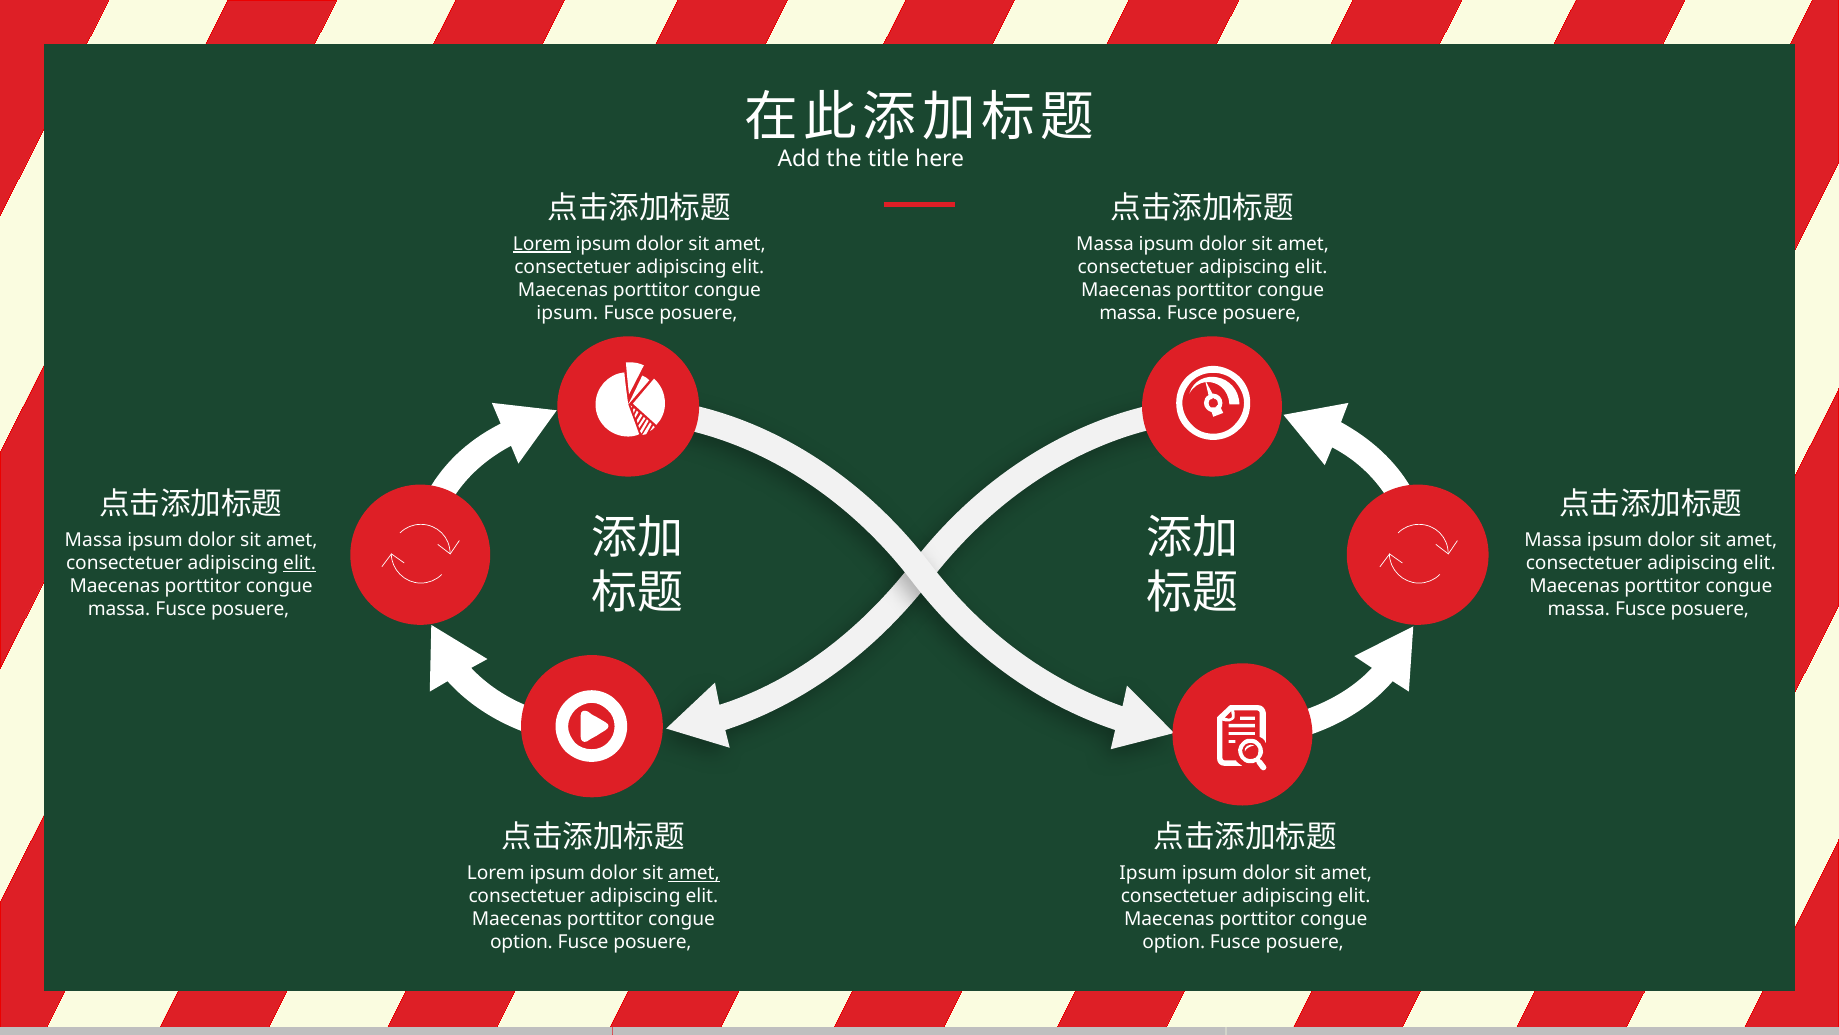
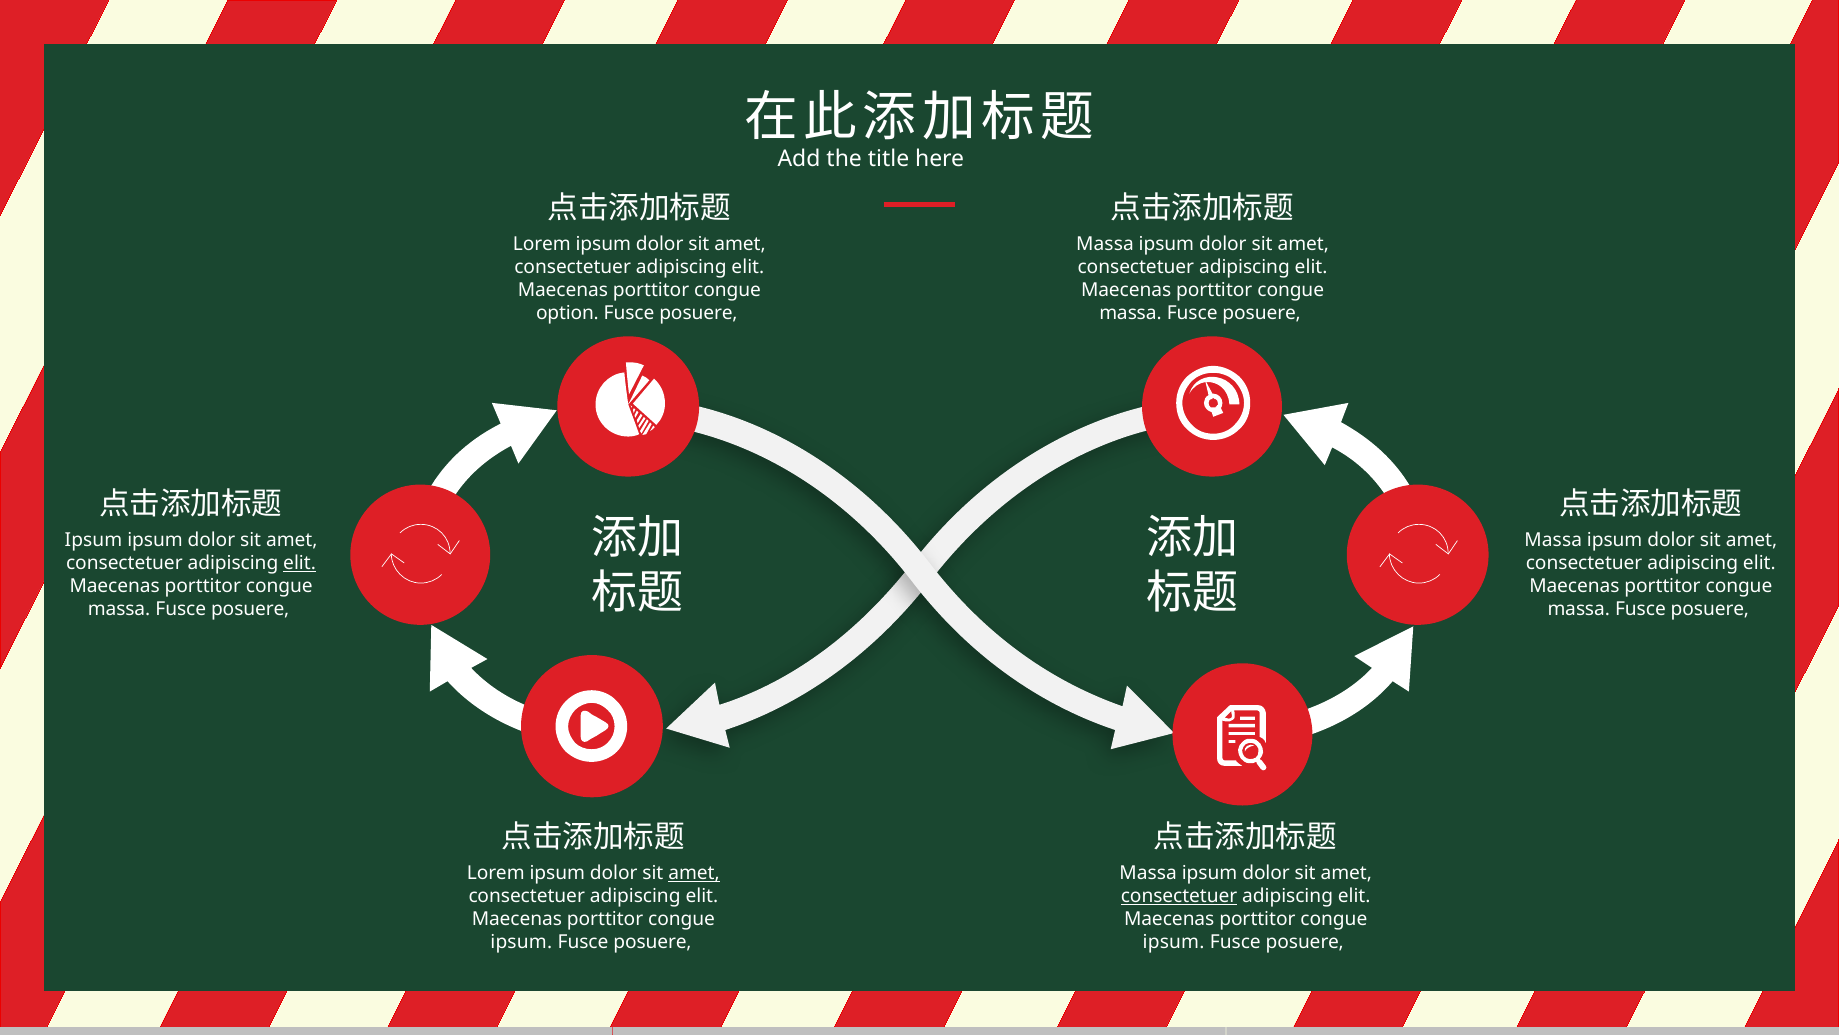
Lorem underline: present -> none (542, 244)
ipsum: ipsum -> option (567, 313)
Massa: Massa -> Ipsum (94, 540)
Ipsum: Ipsum -> Massa (1148, 873)
consectetuer underline: none -> present (1179, 896)
option: option -> ipsum (521, 942)
option: option -> ipsum (1174, 942)
